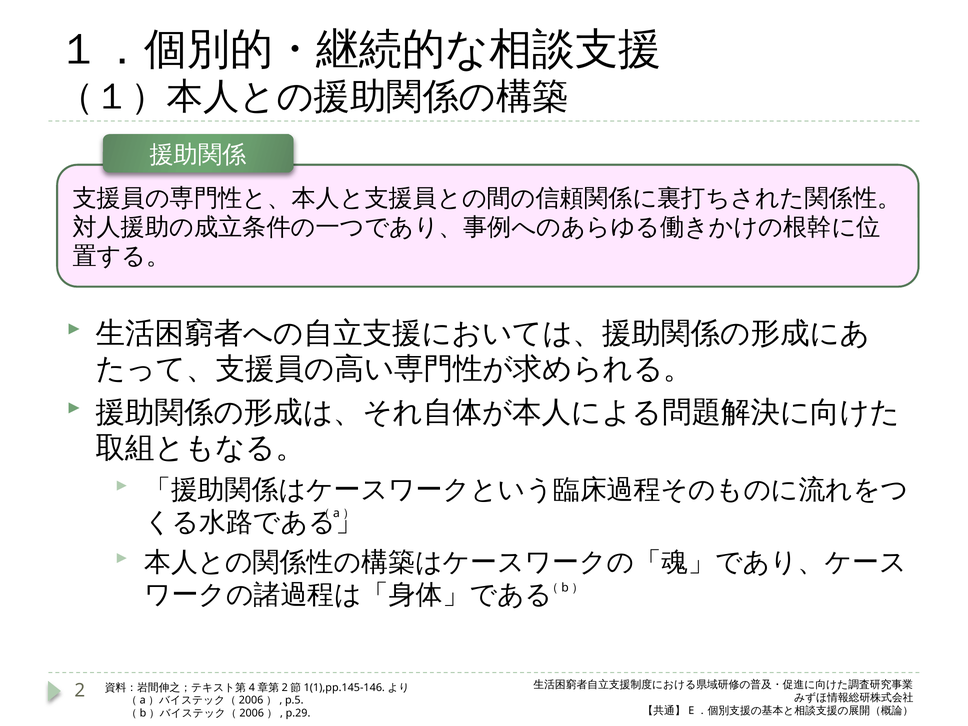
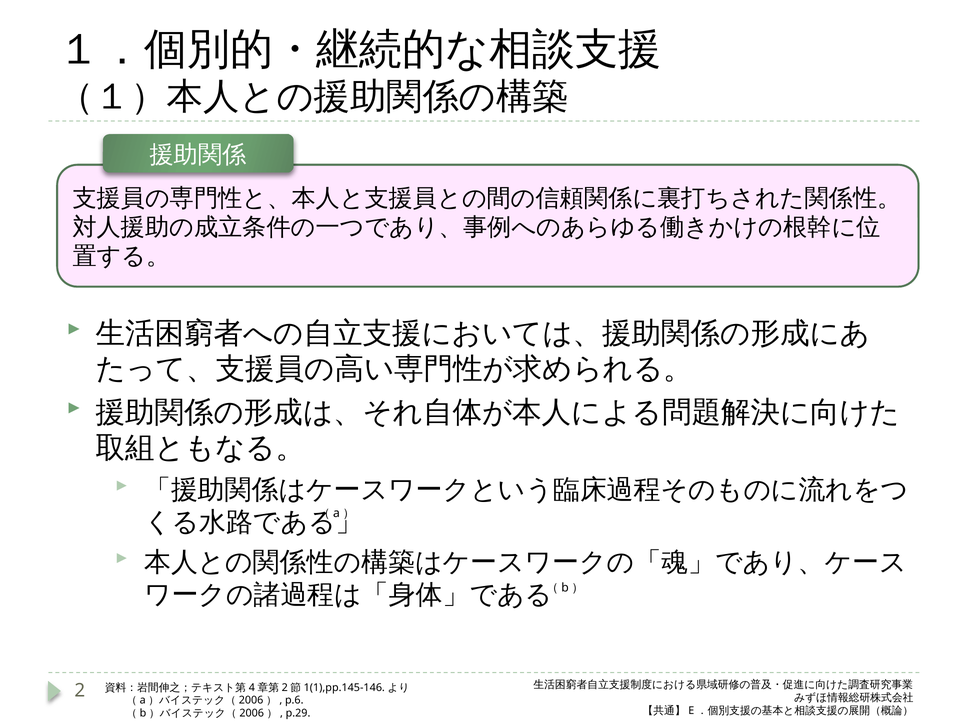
p.5: p.5 -> p.6 (294, 700)
